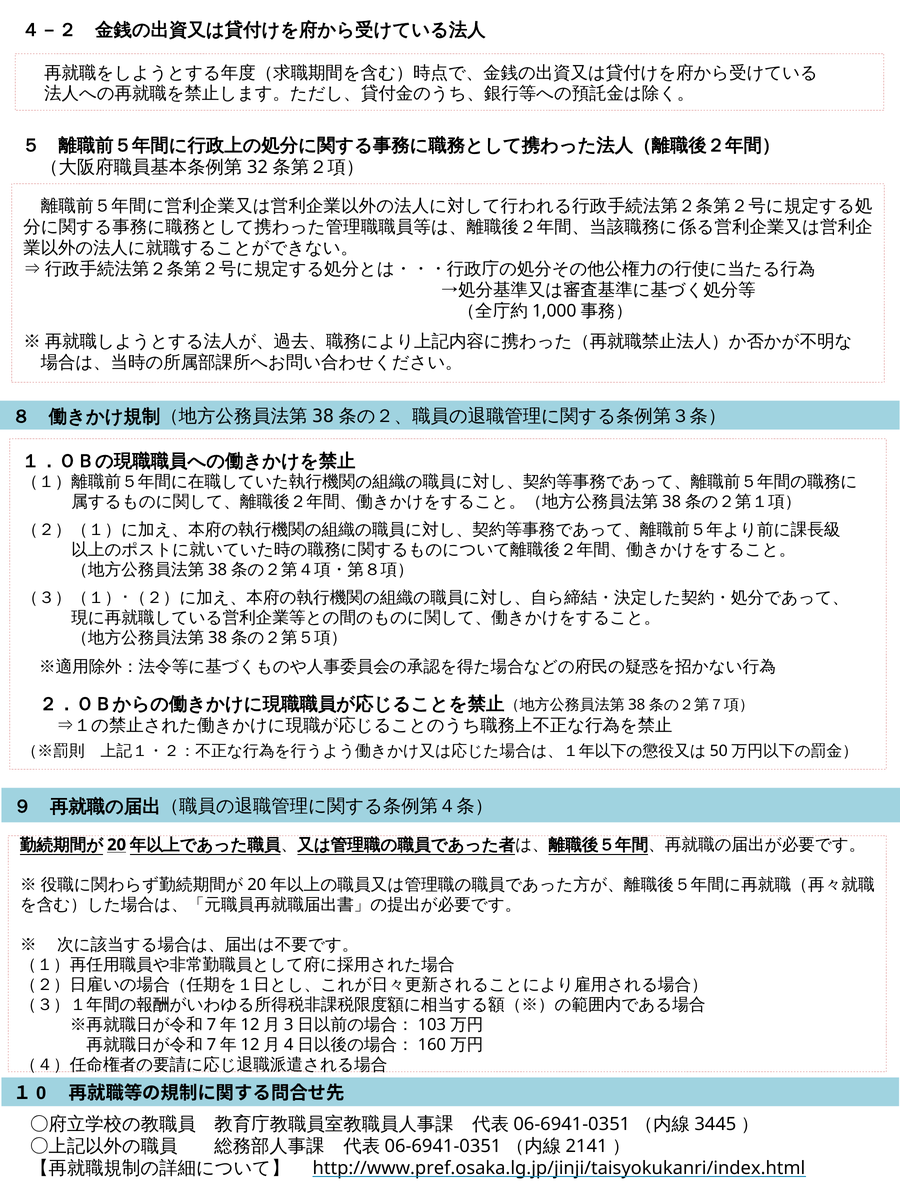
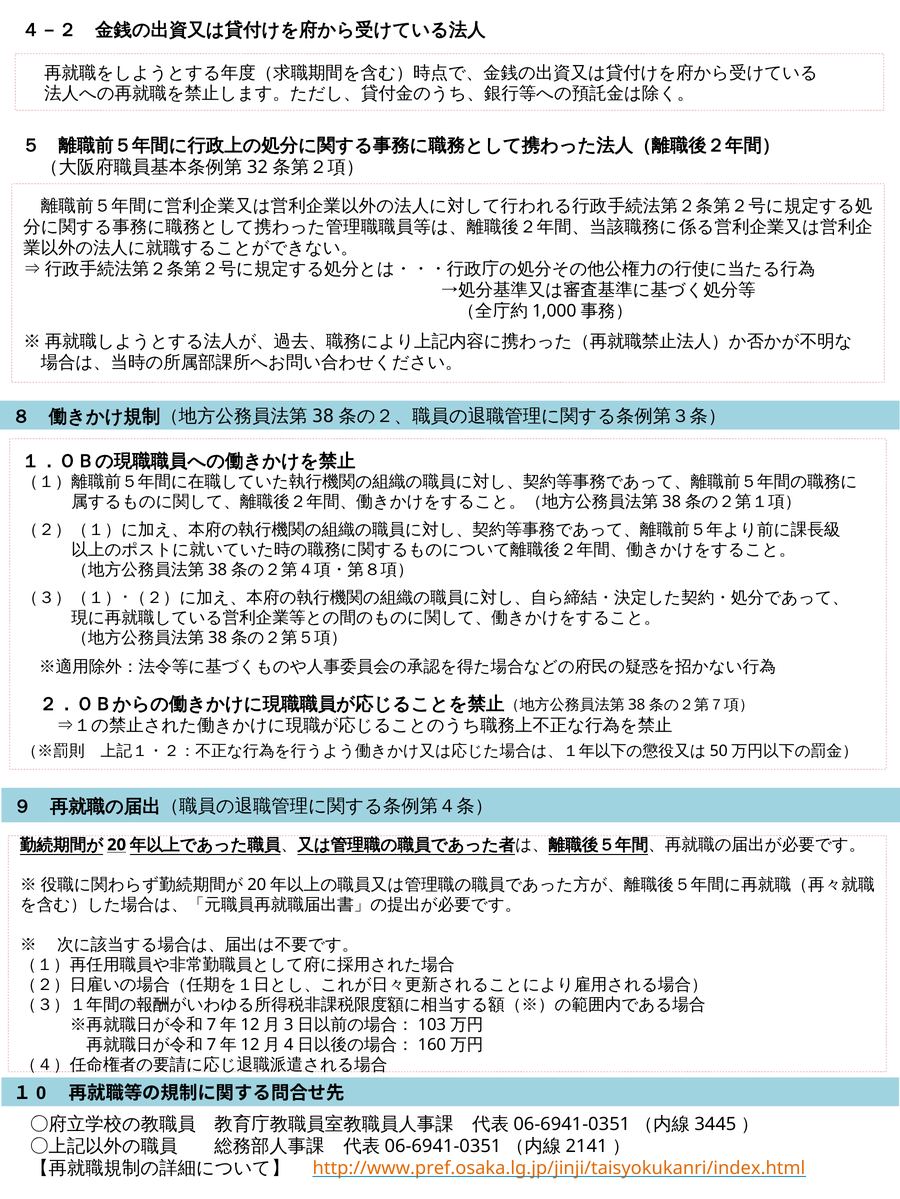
http://www.pref.osaka.lg.jp/jinji/taisyokukanri/index.html colour: black -> orange (559, 1169)
